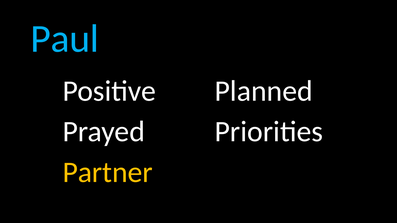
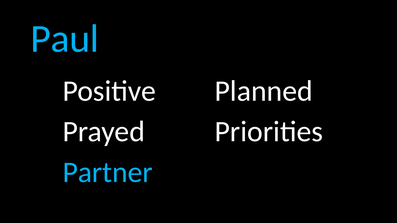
Partner colour: yellow -> light blue (108, 173)
